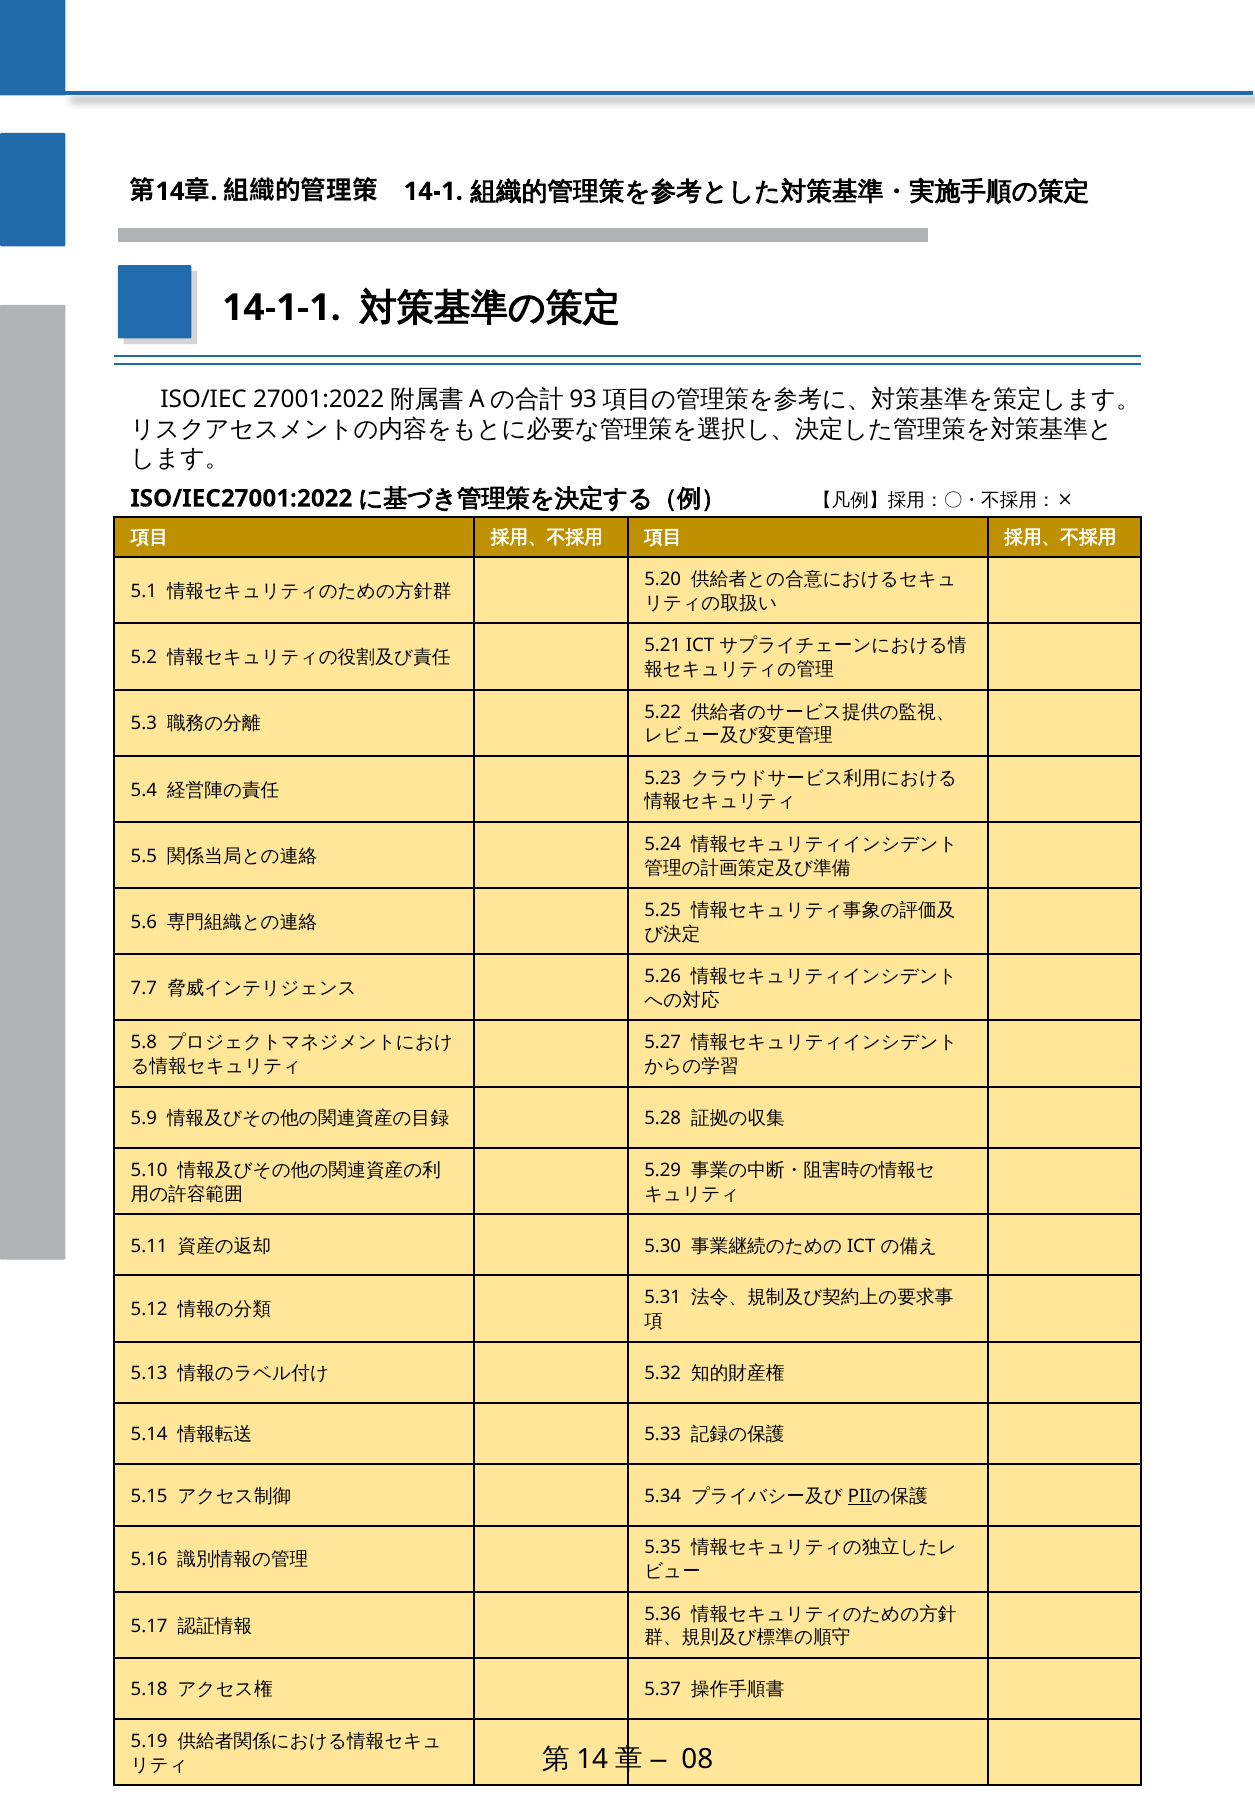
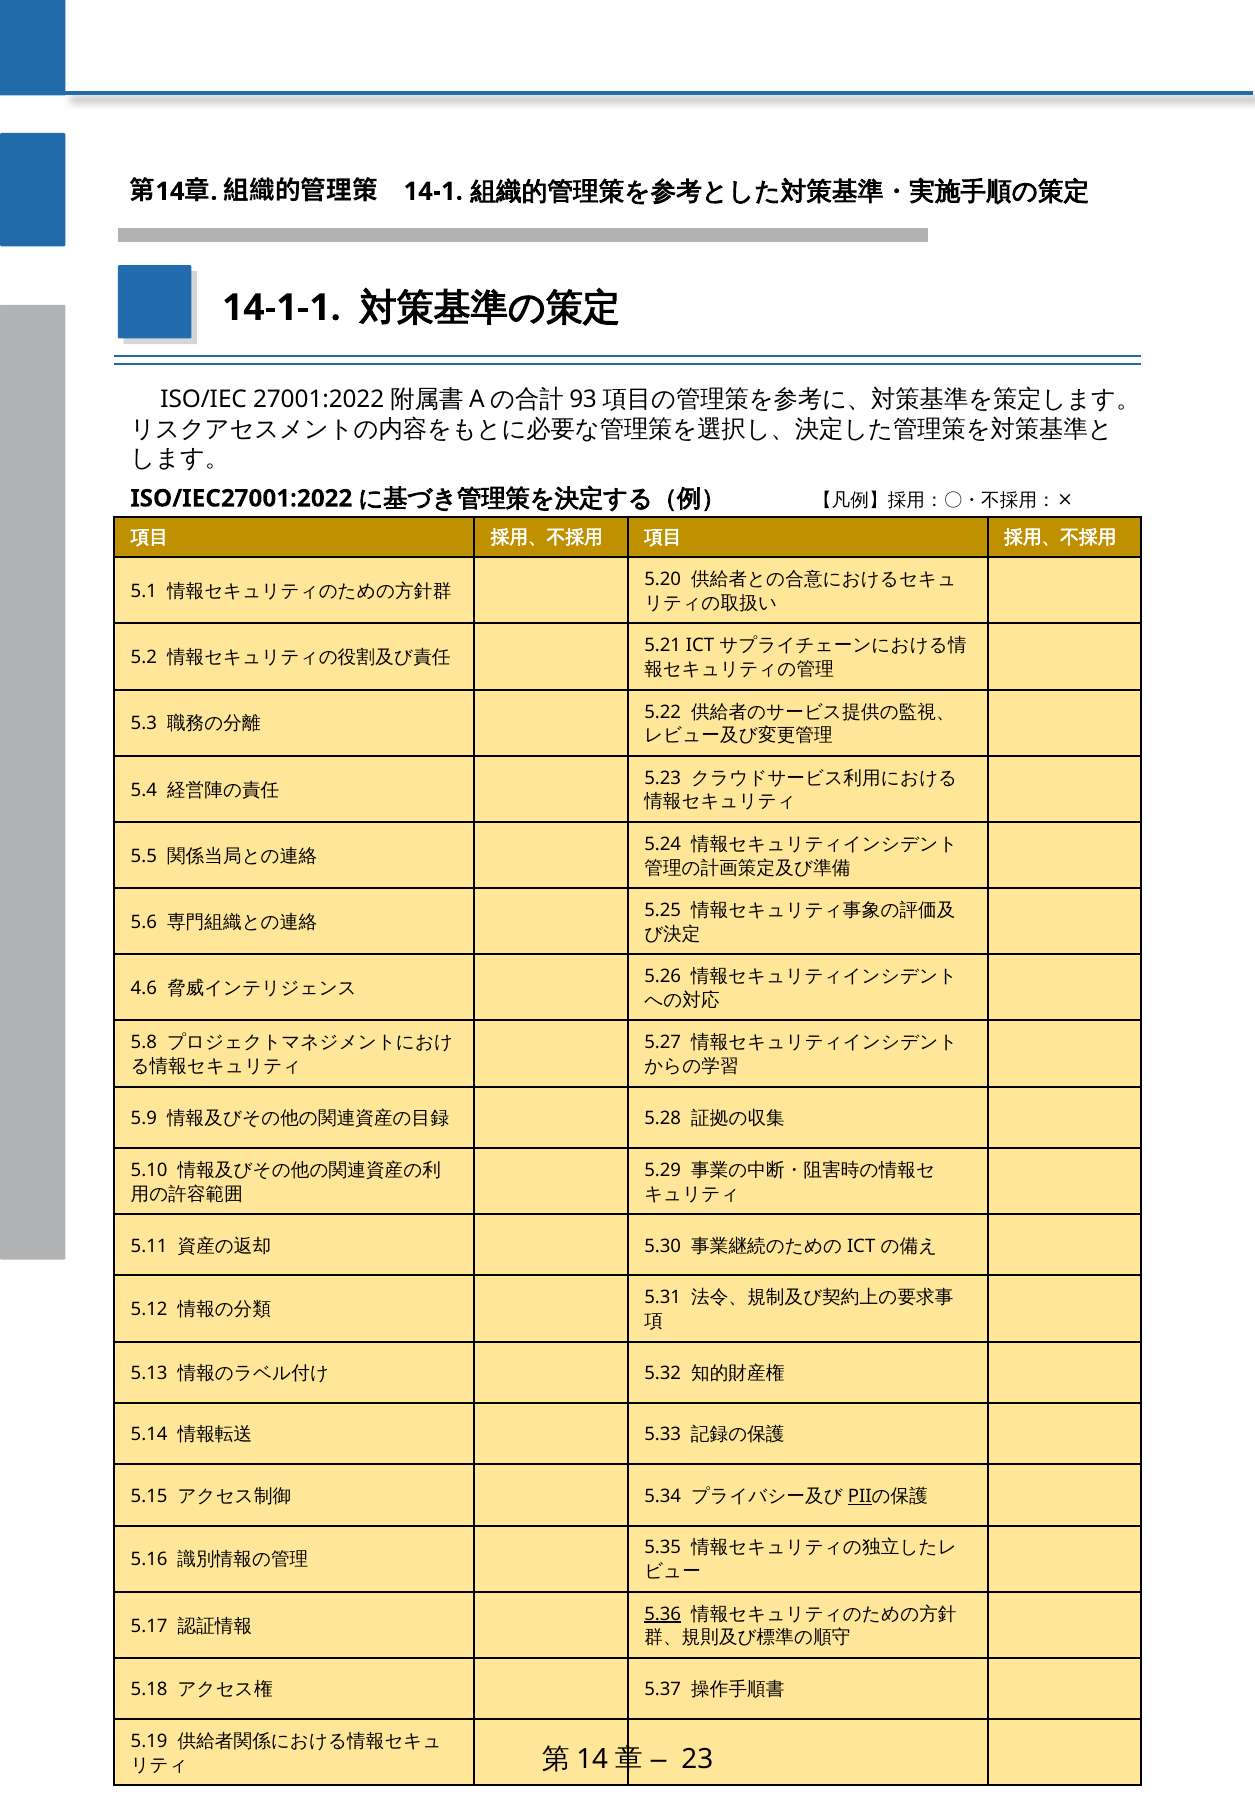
7.7: 7.7 -> 4.6 (144, 989)
5.36 underline: none -> present (663, 1615)
08: 08 -> 23 (697, 1760)
